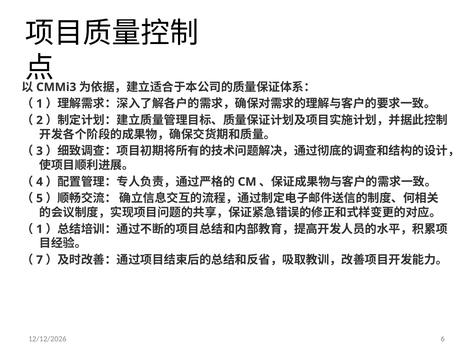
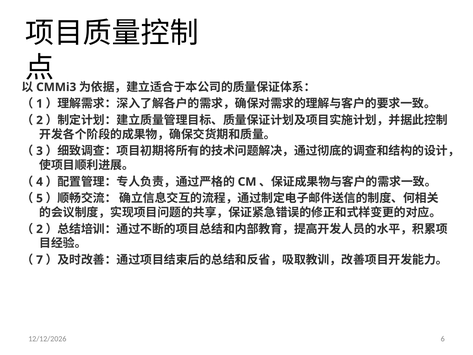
1: 1 -> 2 (40, 229)
